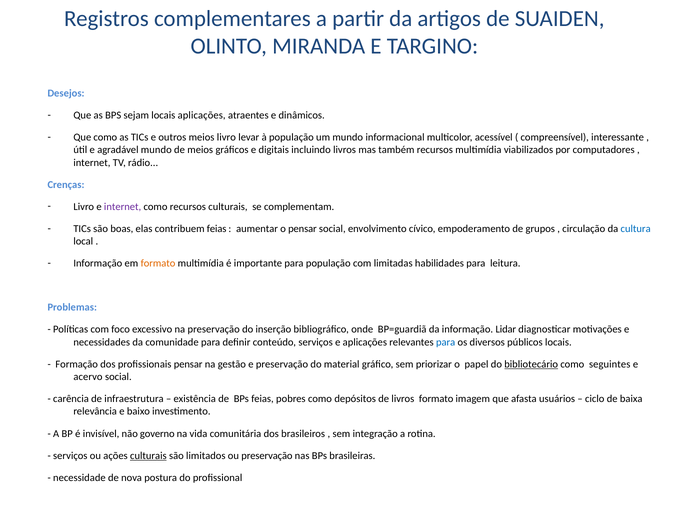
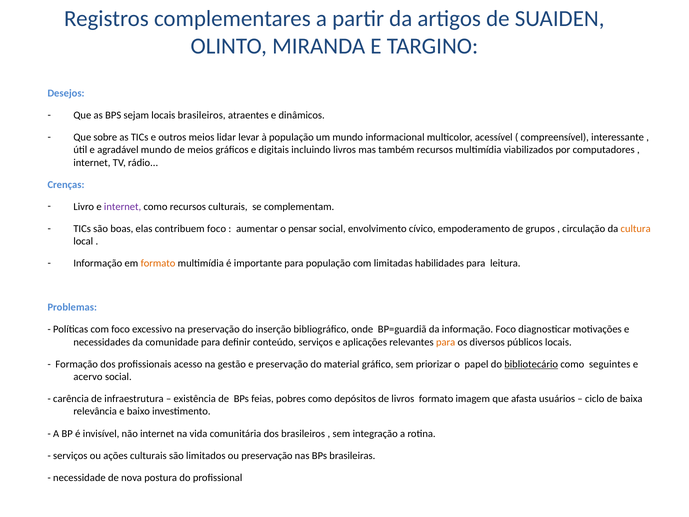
locais aplicações: aplicações -> brasileiros (202, 115)
Que como: como -> sobre (105, 137)
meios livro: livro -> lidar (226, 137)
contribuem feias: feias -> foco (217, 229)
cultura colour: blue -> orange (636, 229)
informação Lidar: Lidar -> Foco (506, 329)
para colour: blue -> orange (446, 342)
profissionais pensar: pensar -> acesso (188, 364)
não governo: governo -> internet (157, 433)
culturais underline: present -> none (148, 455)
